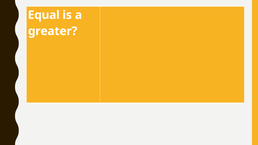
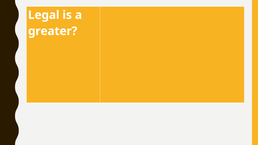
Equal: Equal -> Legal (44, 15)
